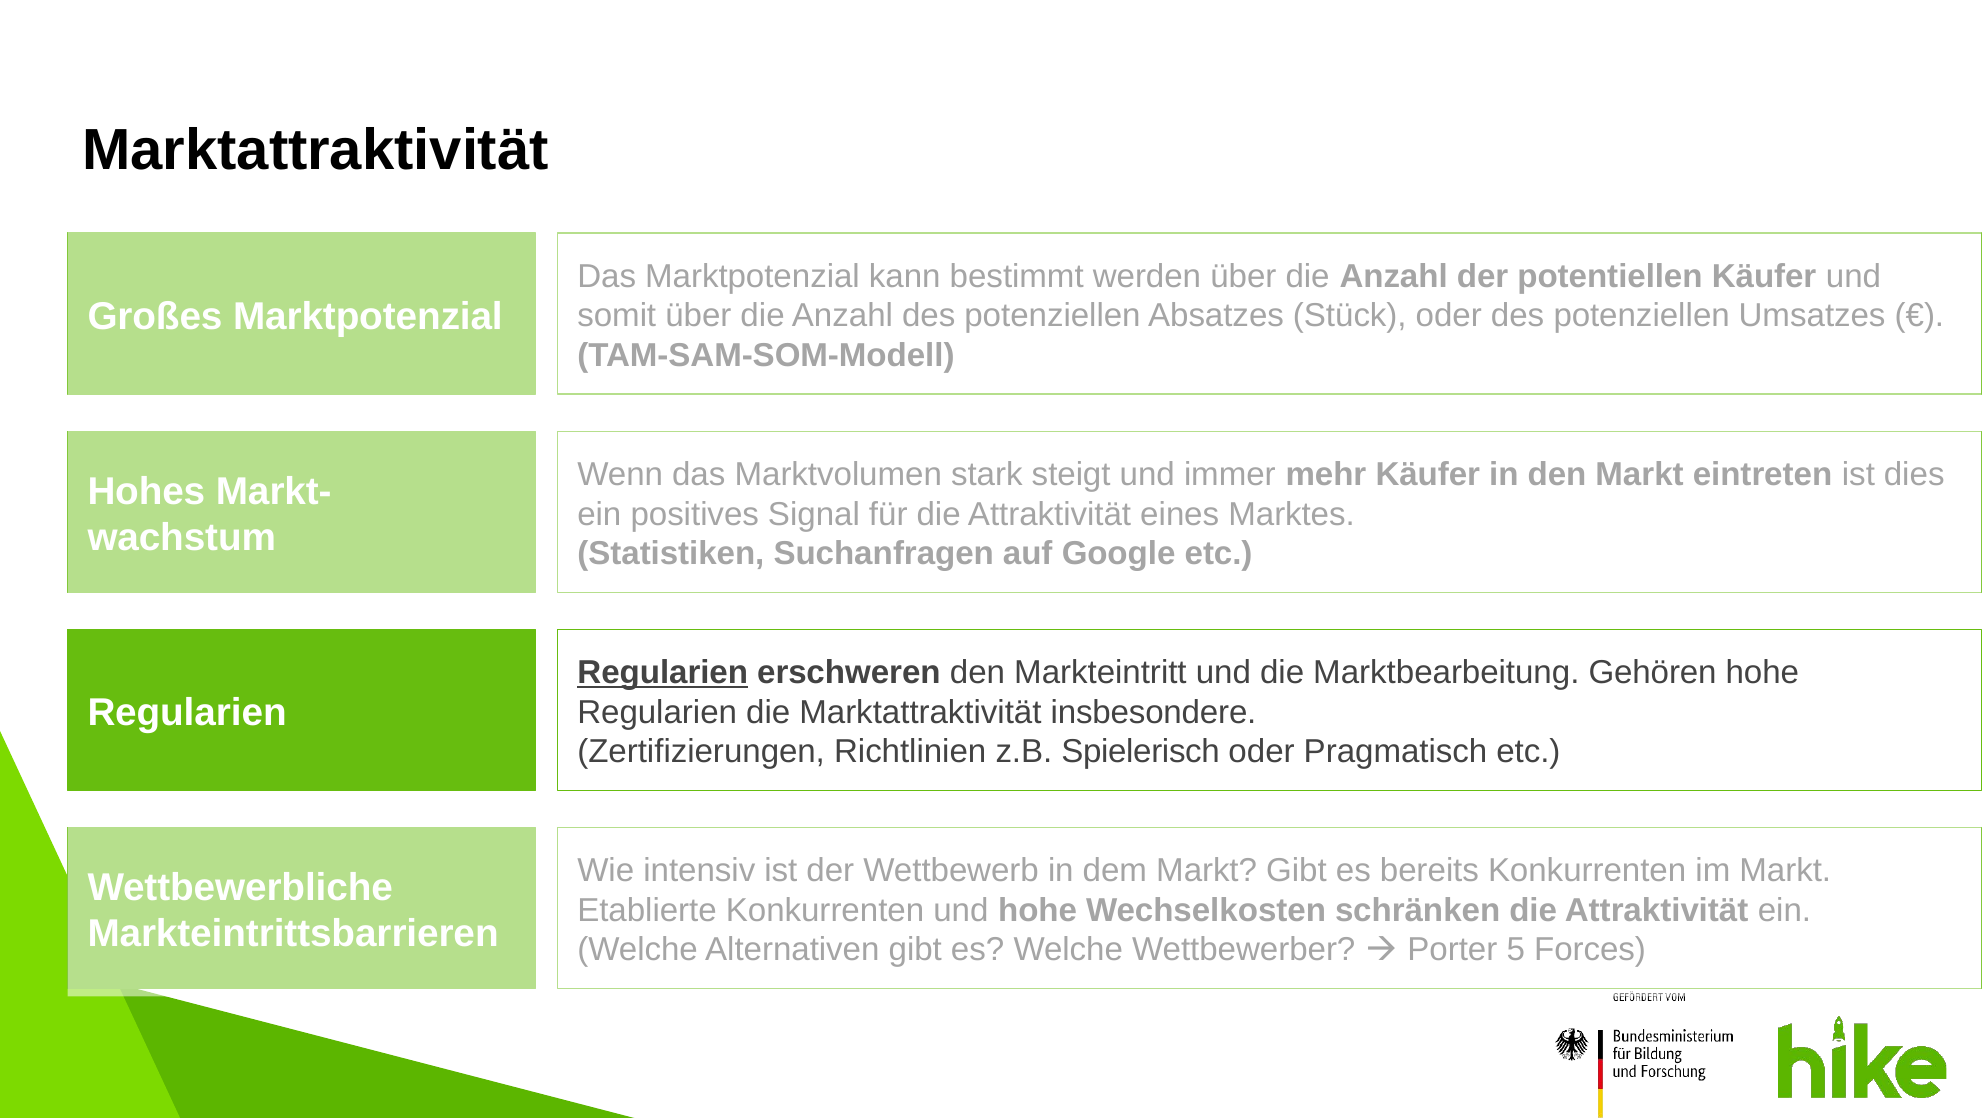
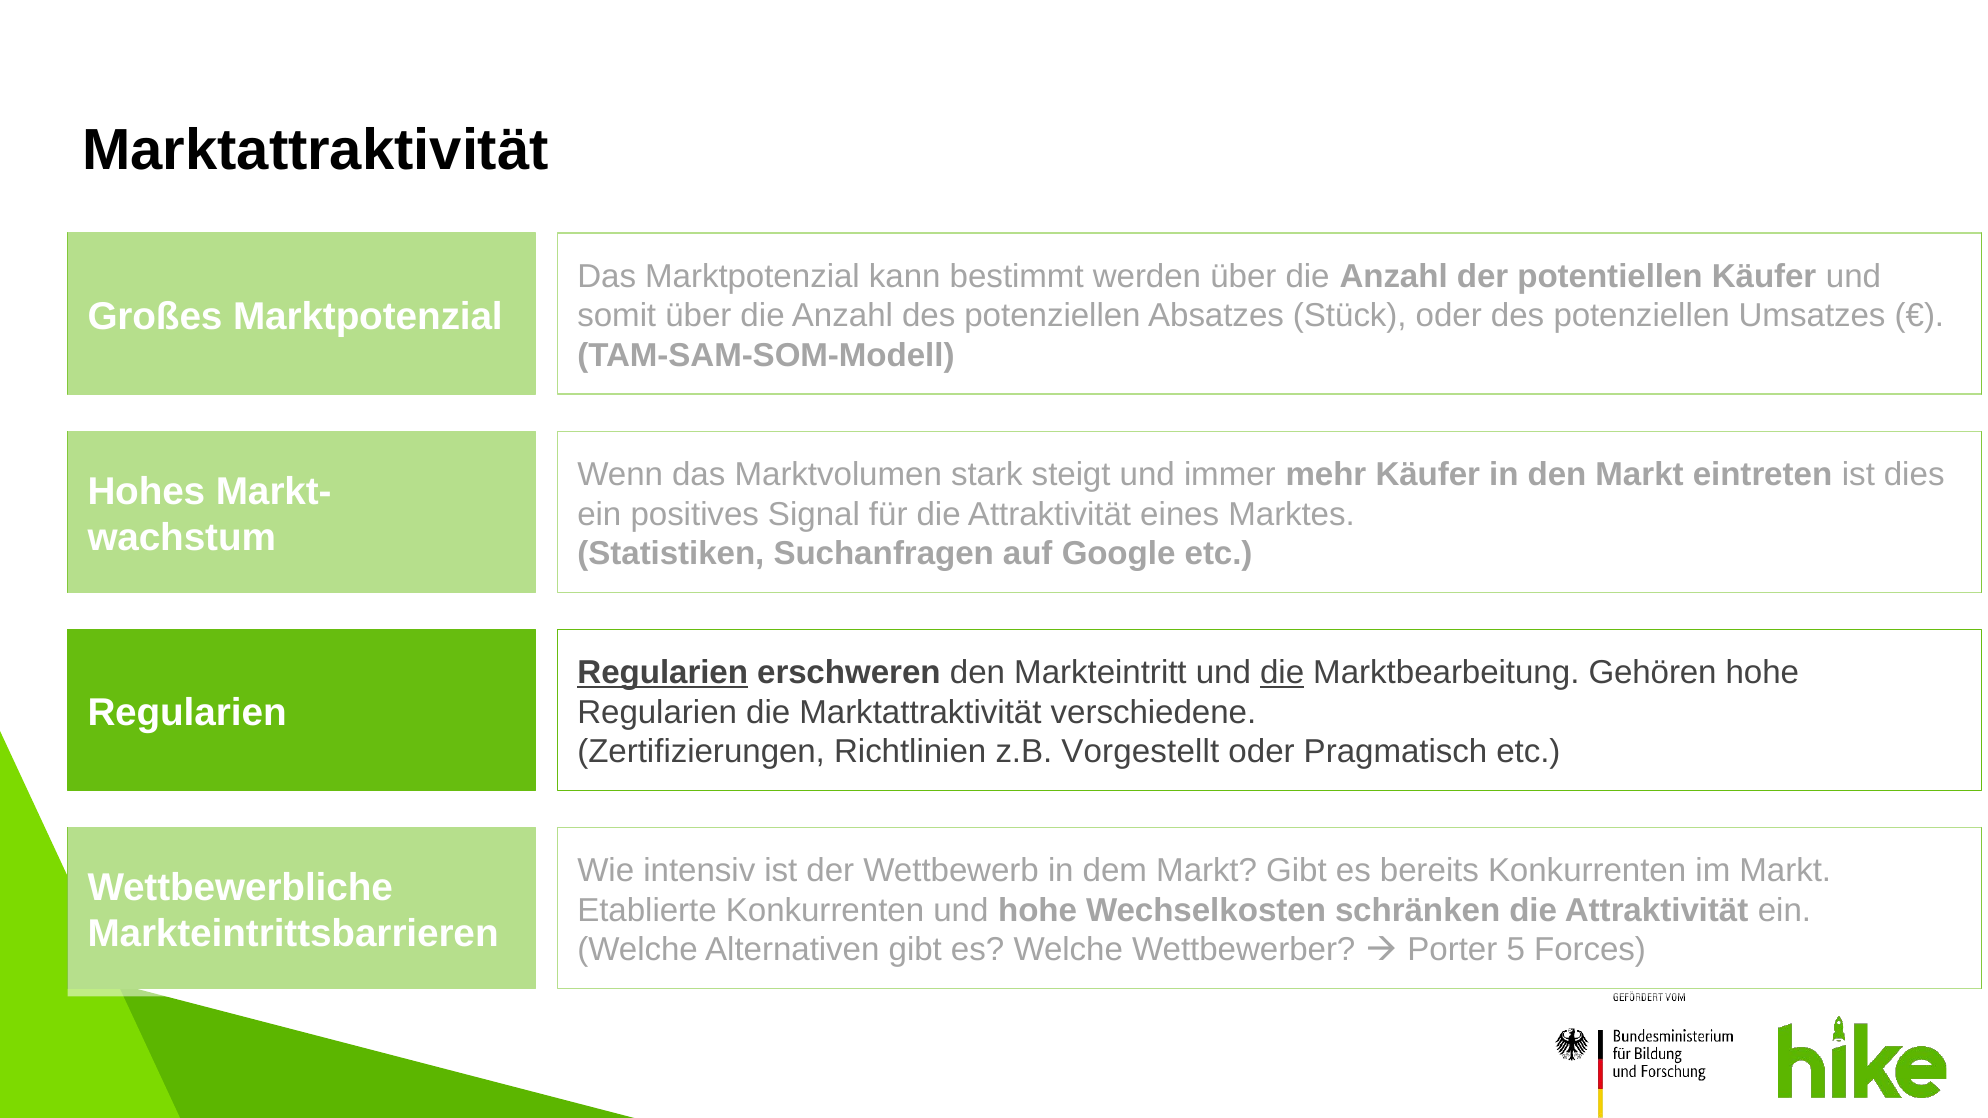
die underline: none -> present (1282, 673)
insbesondere: insbesondere -> verschiedene (1153, 712)
Spielerisch: Spielerisch -> Vorgestellt (1140, 752)
